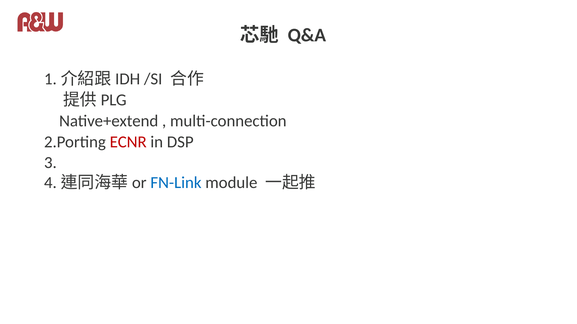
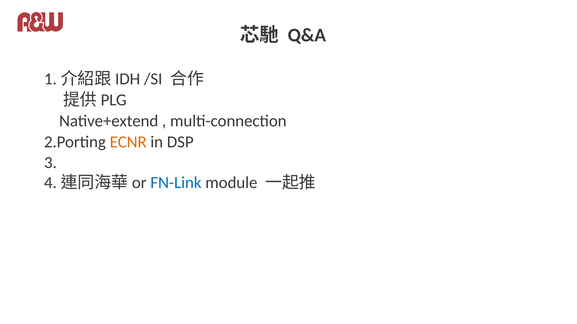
ECNR colour: red -> orange (128, 142)
